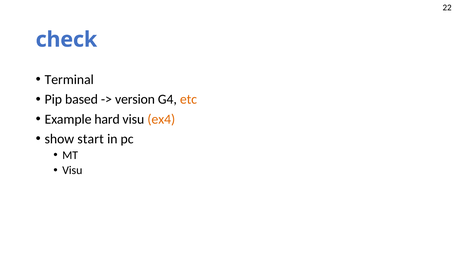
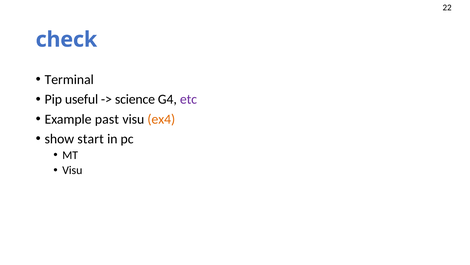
based: based -> useful (82, 99)
version: version -> science (135, 99)
etc colour: orange -> purple (188, 99)
hard: hard -> past (107, 119)
